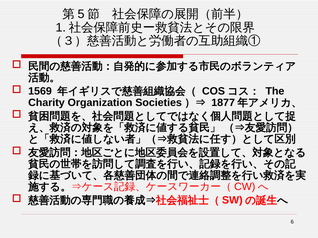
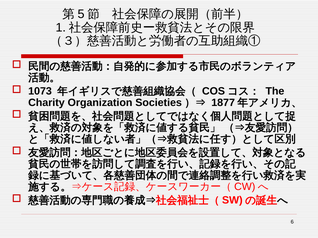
1569: 1569 -> 1073 (40, 91)
